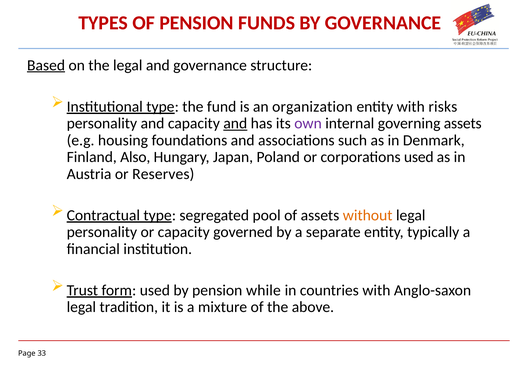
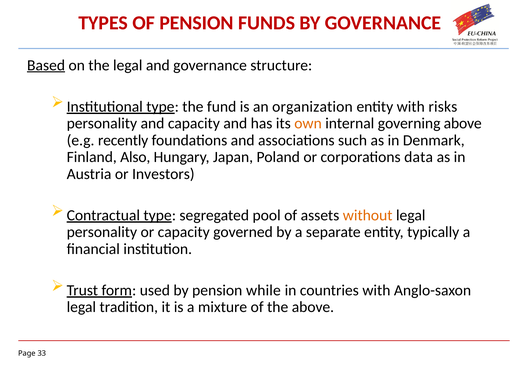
and underline: present -> none (235, 123)
own colour: purple -> orange (308, 123)
governing assets: assets -> above (463, 123)
housing: housing -> recently (123, 140)
corporations used: used -> data (419, 157)
Reserves: Reserves -> Investors (163, 174)
